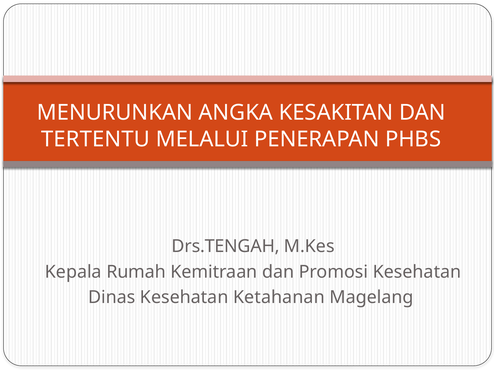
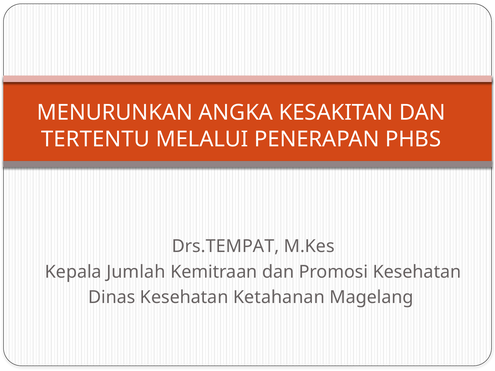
Drs.TENGAH: Drs.TENGAH -> Drs.TEMPAT (225, 246)
Rumah: Rumah -> Jumlah (136, 272)
